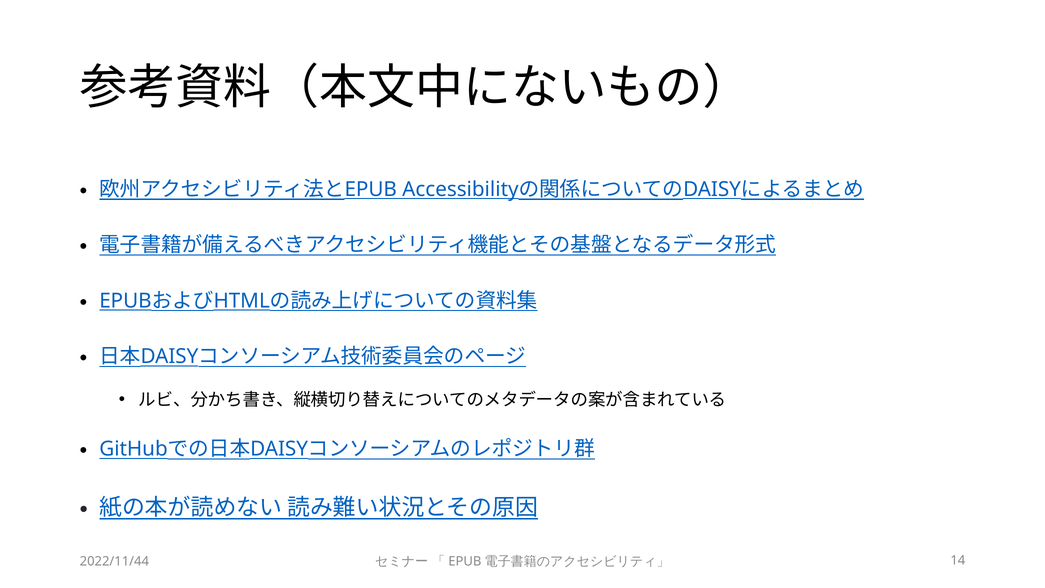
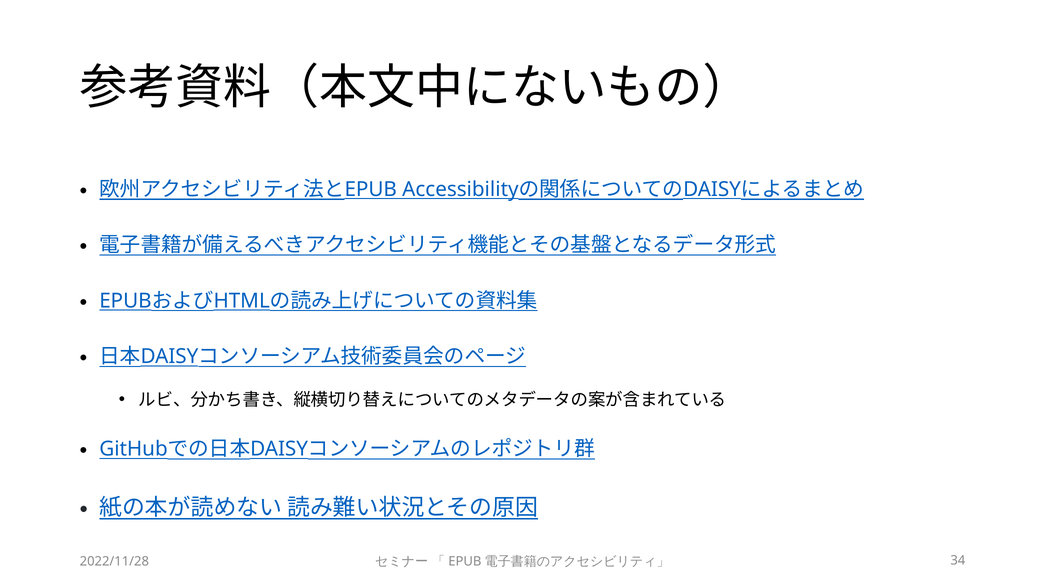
2022/11/44: 2022/11/44 -> 2022/11/28 (114, 561)
14: 14 -> 34 (958, 560)
